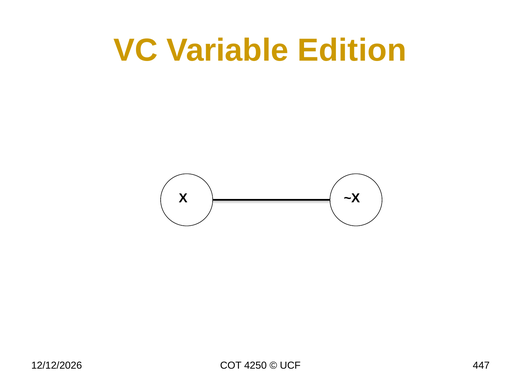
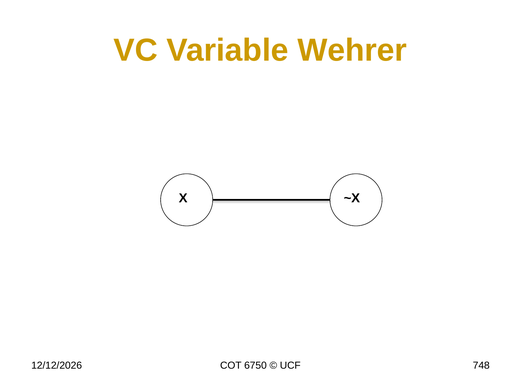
Edition: Edition -> Wehrer (352, 50)
4250: 4250 -> 6750 (255, 365)
447: 447 -> 748 (481, 365)
